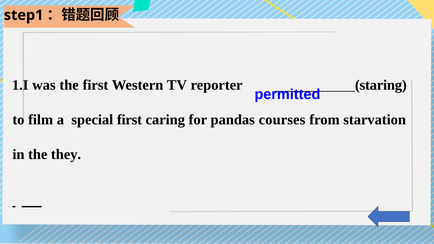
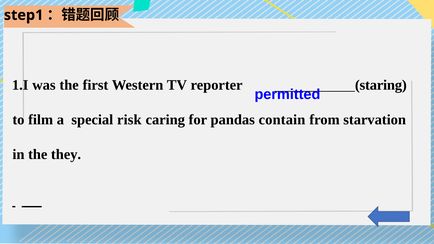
special first: first -> risk (129, 120)
courses: courses -> contain (282, 120)
